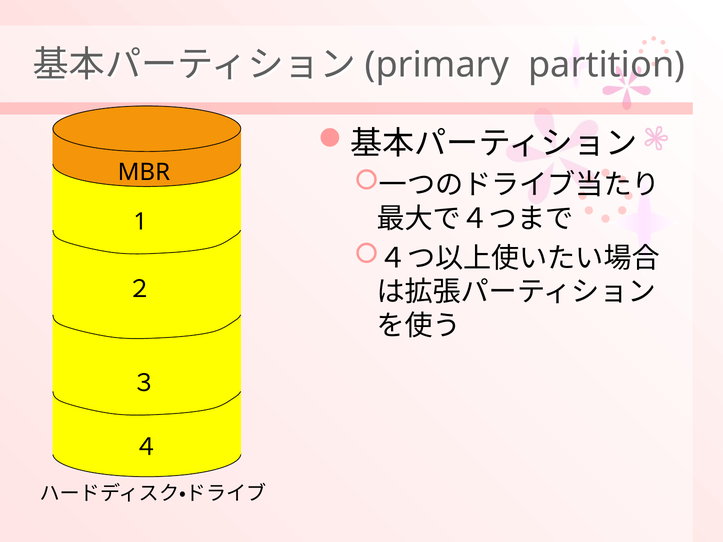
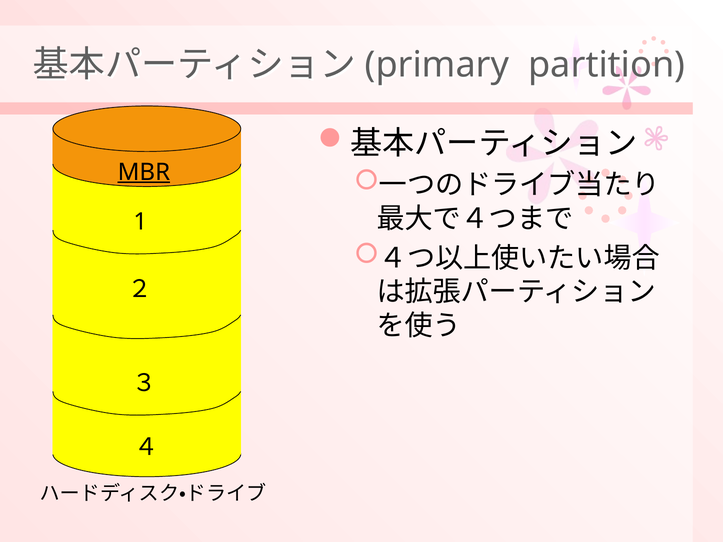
MBR underline: none -> present (144, 172)
